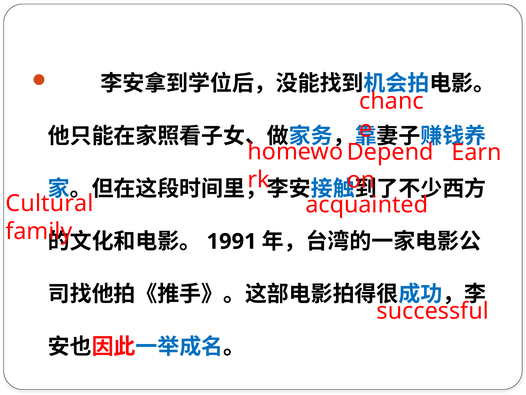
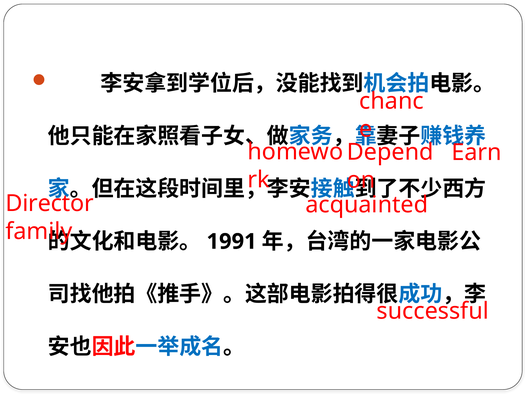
Cultural: Cultural -> Director (50, 203)
